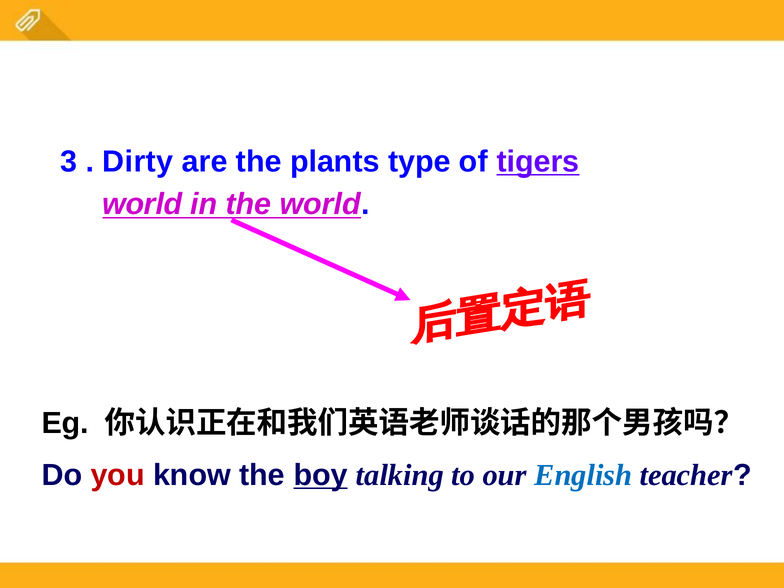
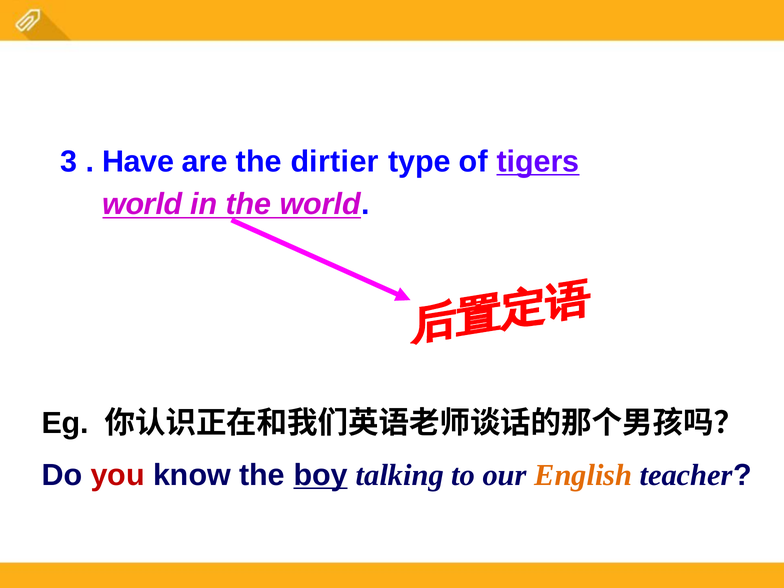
Dirty: Dirty -> Have (138, 162)
plants: plants -> dirtier (335, 162)
English colour: blue -> orange (583, 475)
